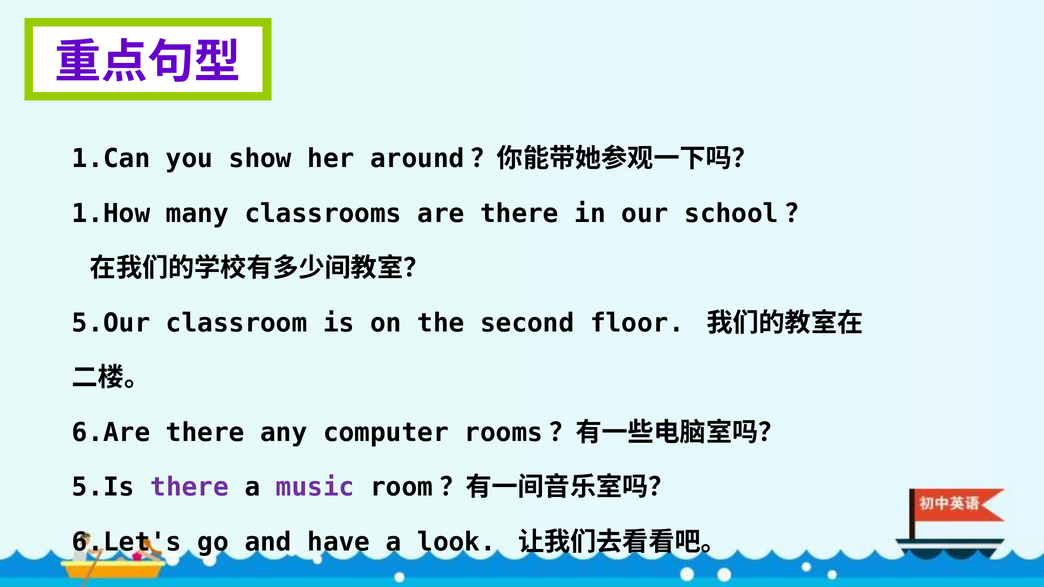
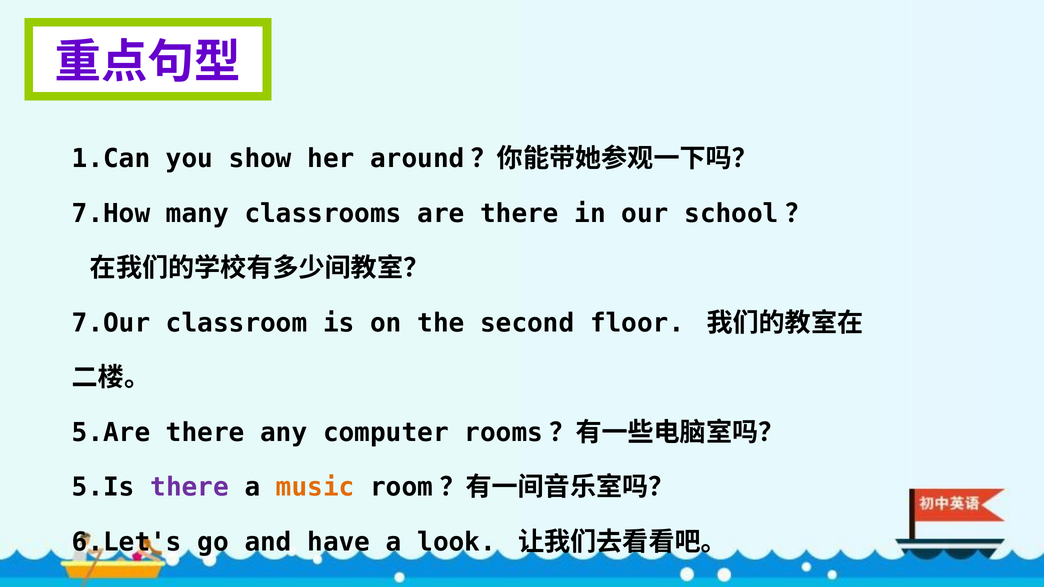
1.How: 1.How -> 7.How (111, 214)
5.Our: 5.Our -> 7.Our (111, 323)
6.Are: 6.Are -> 5.Are (111, 433)
music colour: purple -> orange (315, 488)
